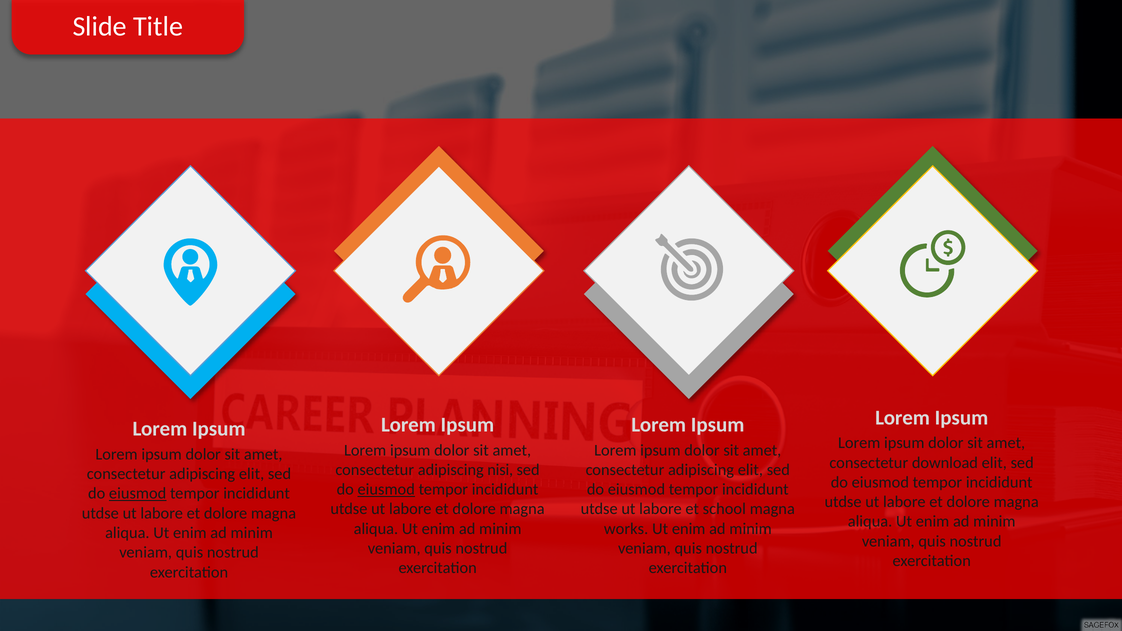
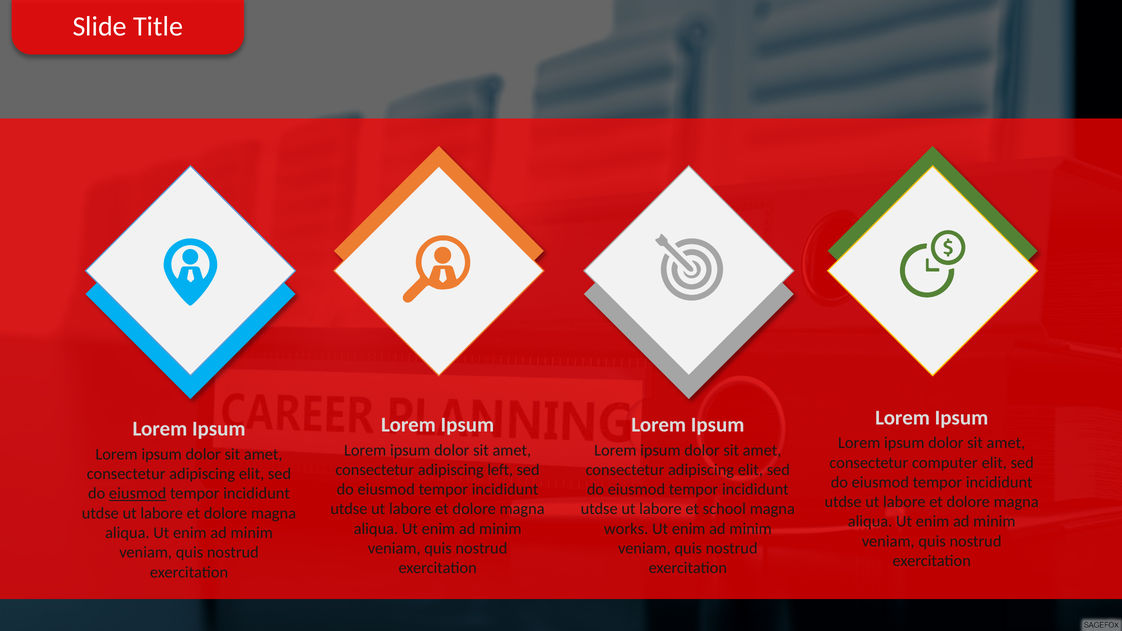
download: download -> computer (945, 463)
nisi: nisi -> left (500, 470)
eiusmod underline: present -> none (386, 489)
